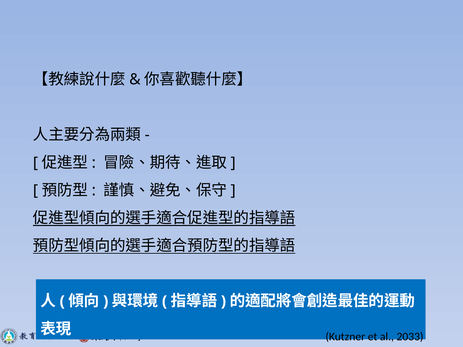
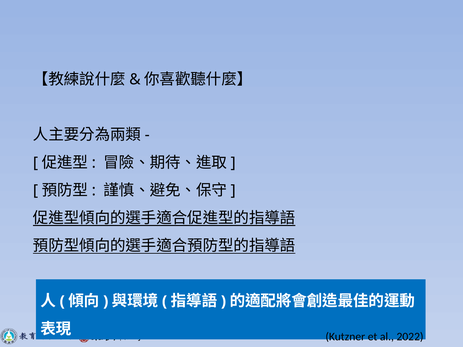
2033: 2033 -> 2022 (410, 337)
